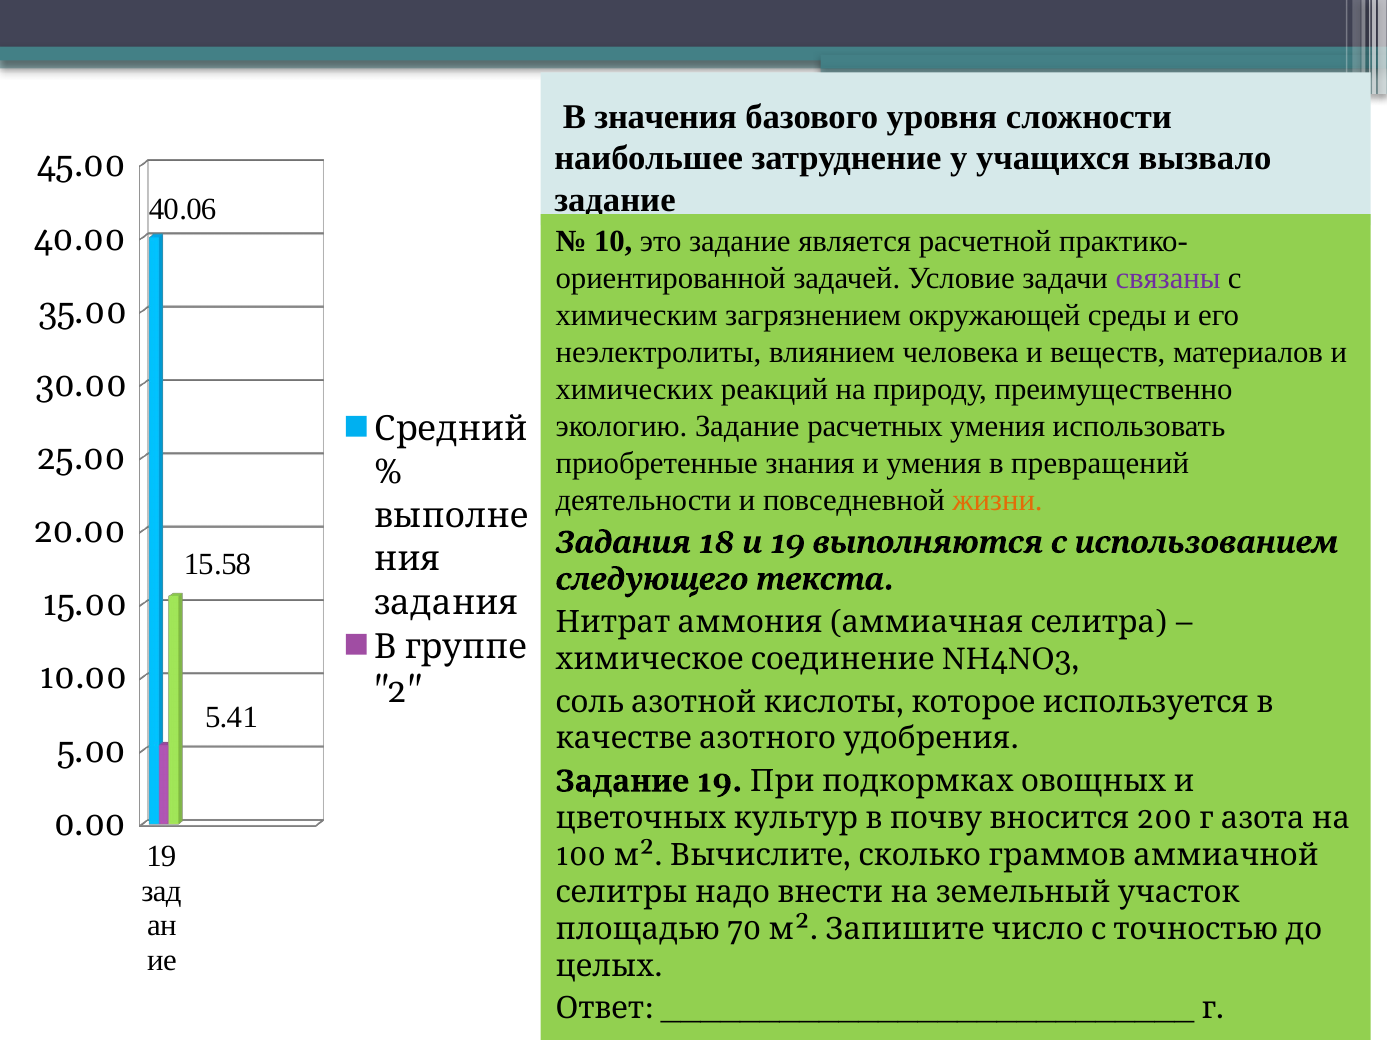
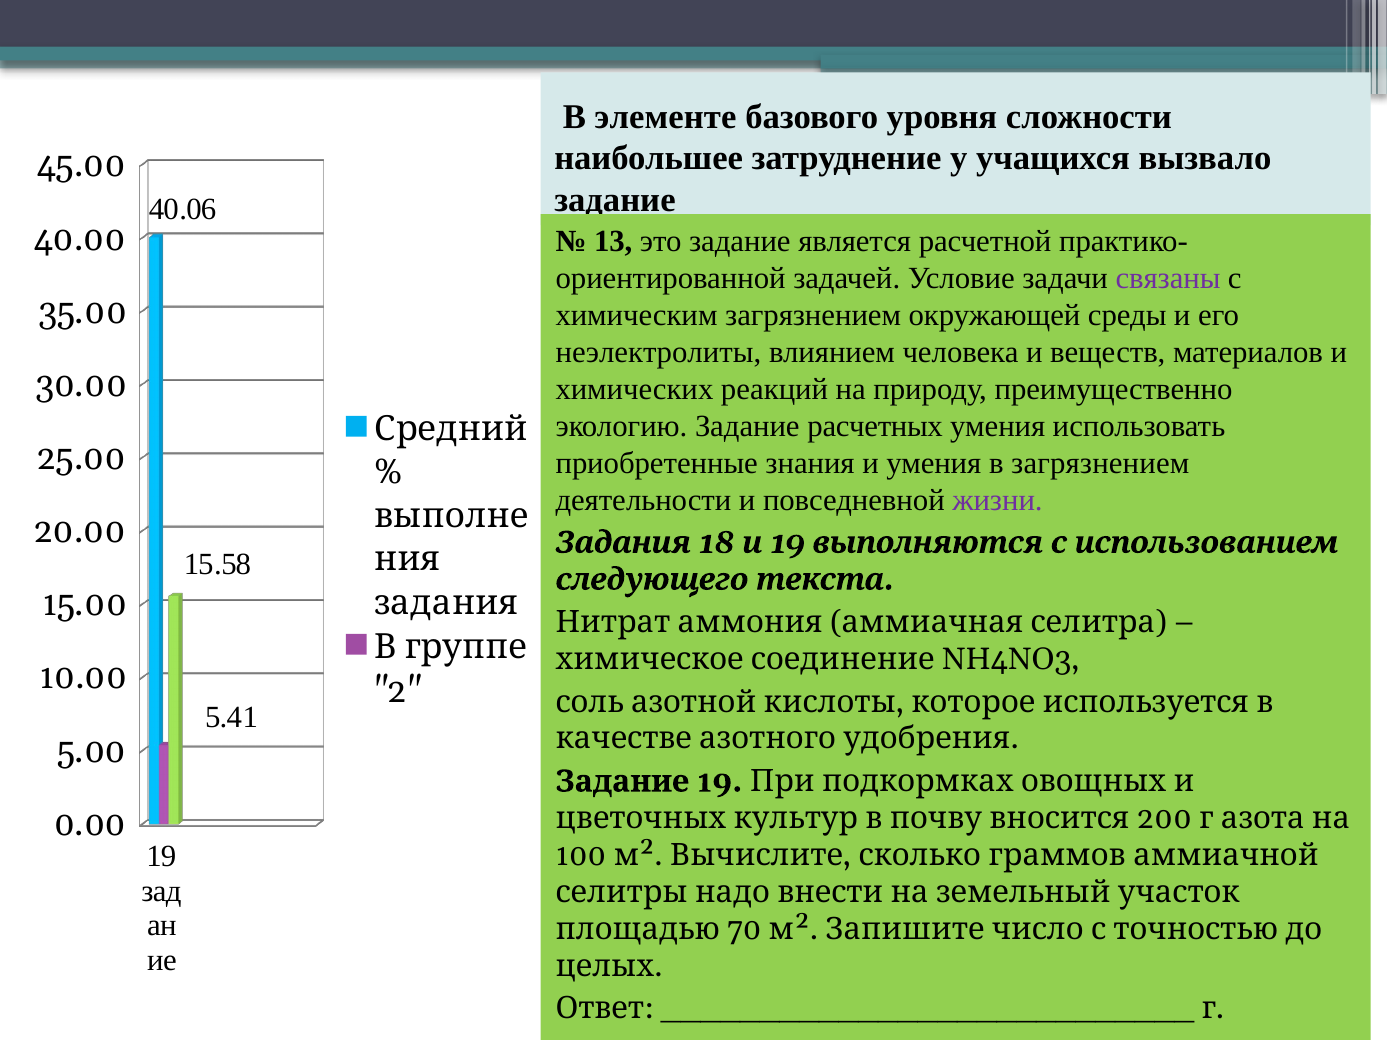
значения: значения -> элементе (665, 117)
10: 10 -> 13 (613, 242)
в превращений: превращений -> загрязнением (1100, 463)
жизни colour: orange -> purple (997, 500)
